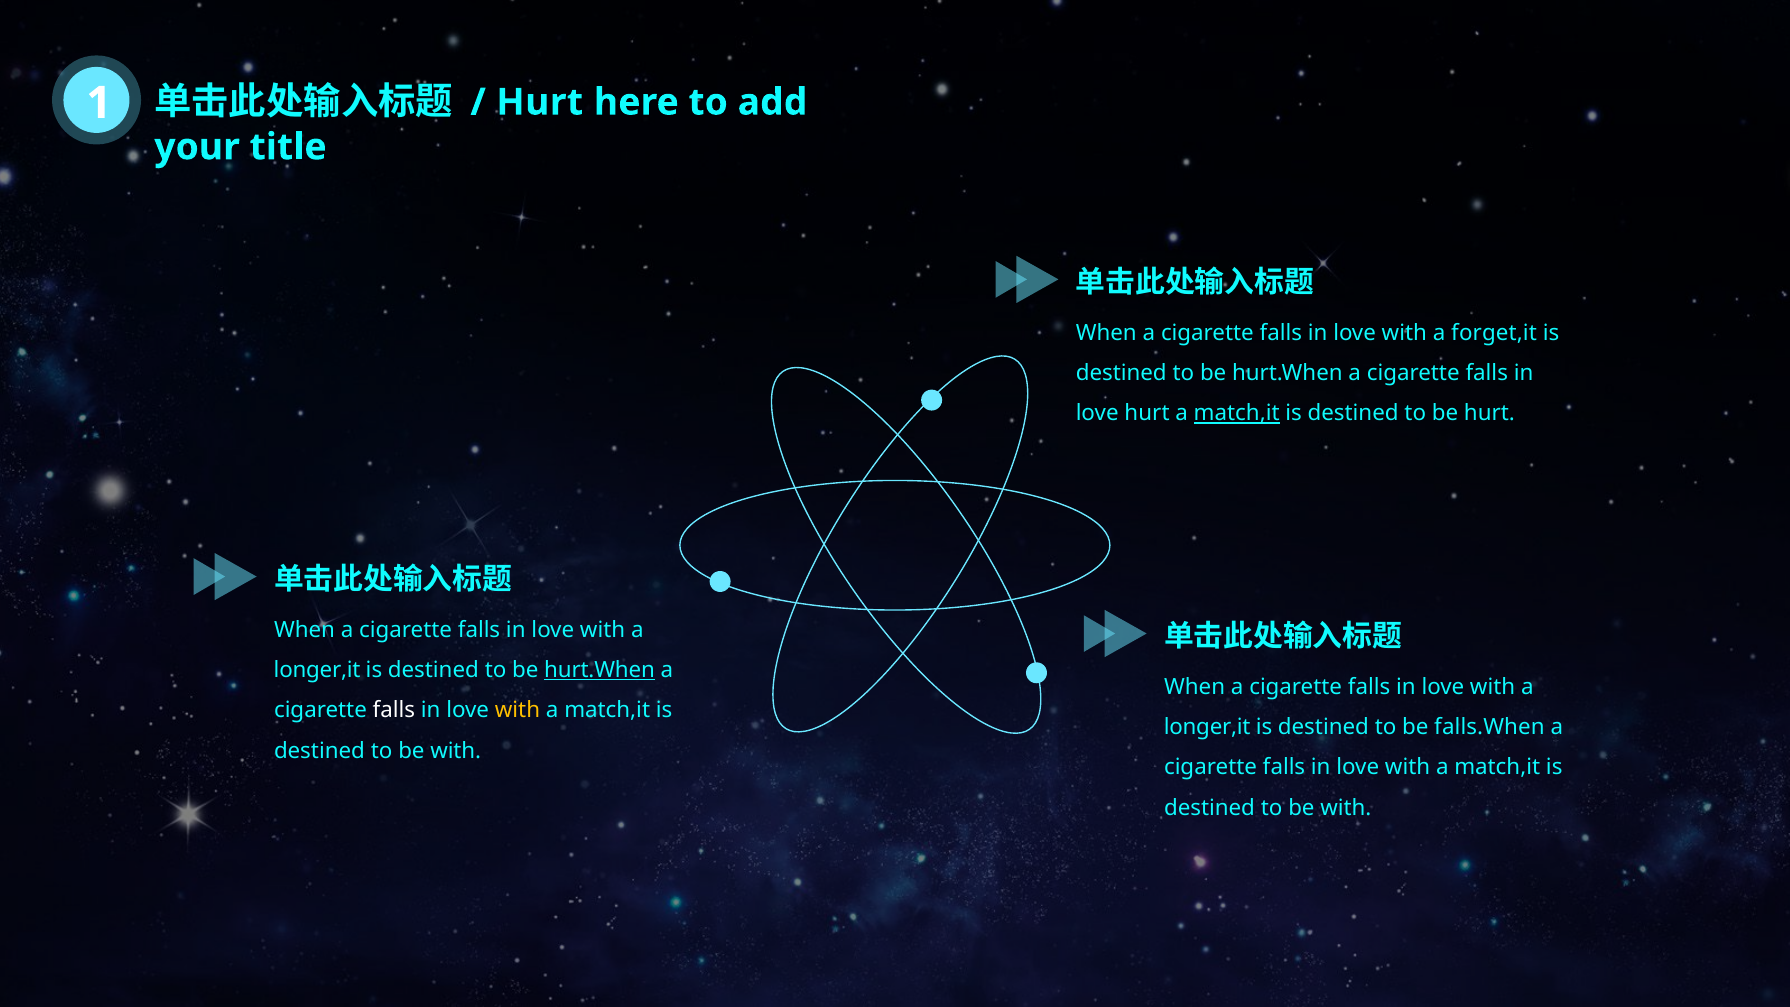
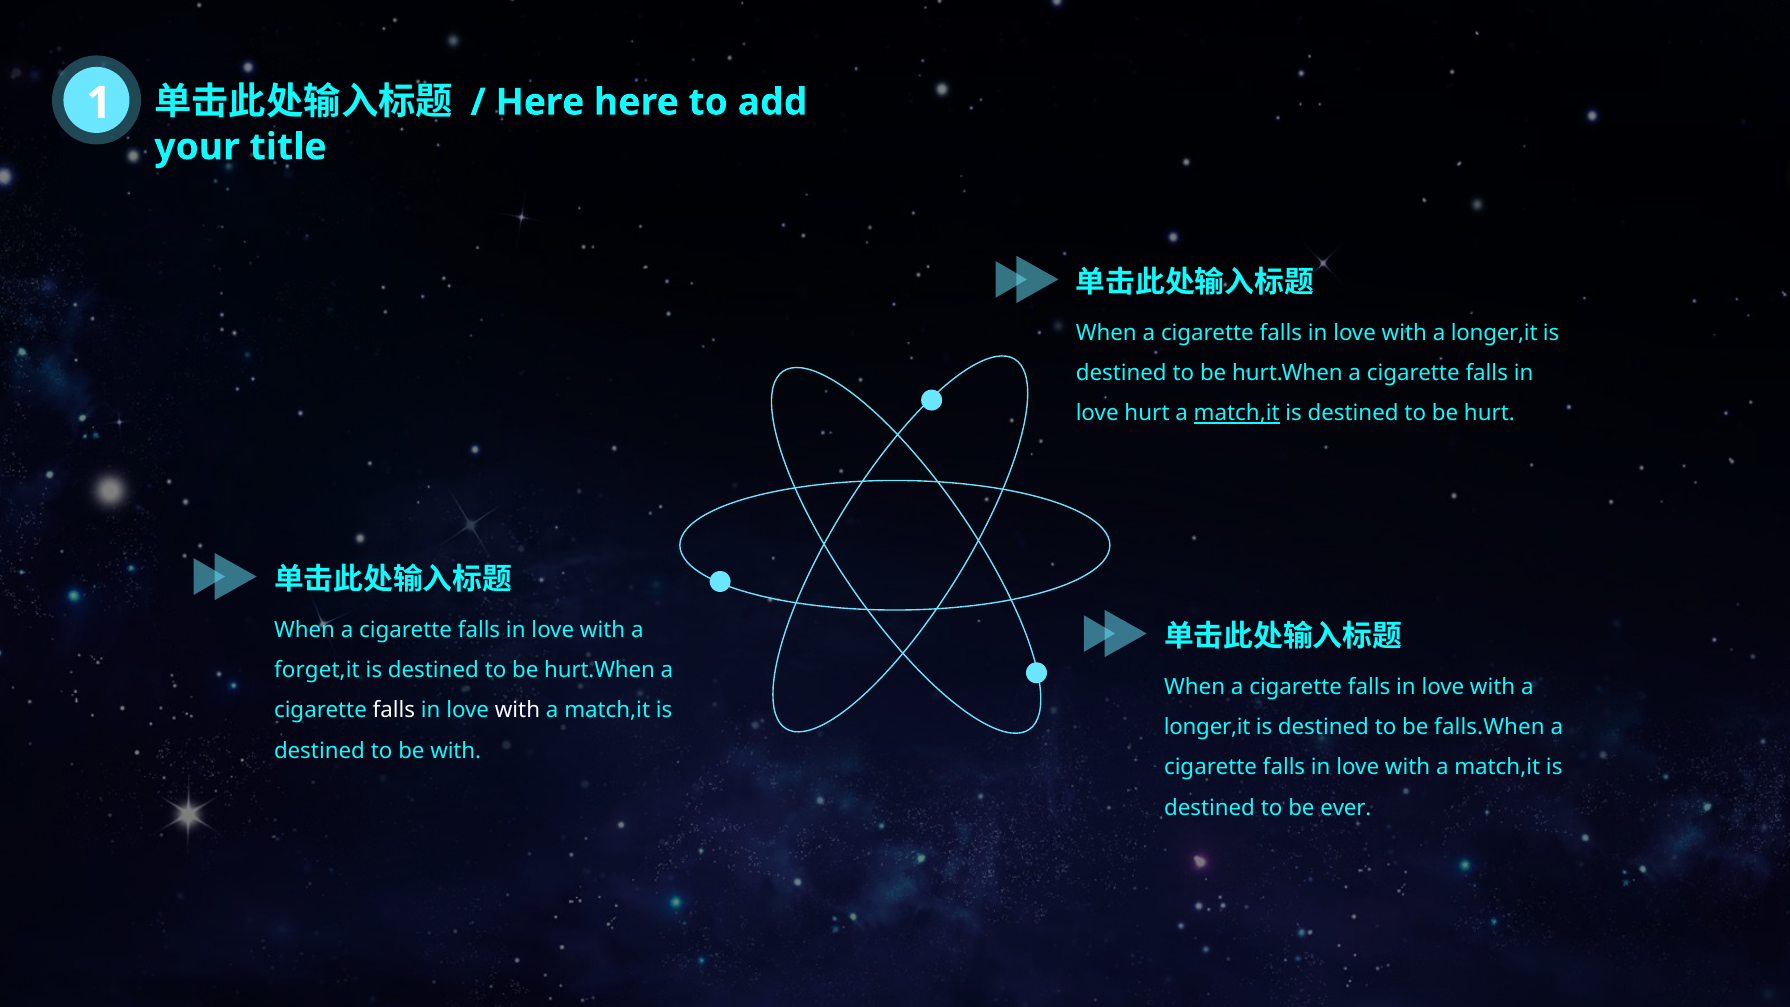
Hurt: Hurt -> Here (540, 102)
forget,it: forget,it -> longer,it (1494, 333)
longer,it: longer,it -> forget,it (317, 670)
hurt.When underline: present -> none (600, 670)
with colour: yellow -> white (517, 710)
with: with -> ever (1346, 808)
